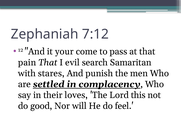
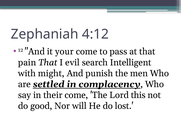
7:12: 7:12 -> 4:12 (95, 34)
Samaritan: Samaritan -> Intelligent (131, 62)
stares: stares -> might (51, 73)
their loves: loves -> come (76, 95)
feel: feel -> lost (124, 106)
